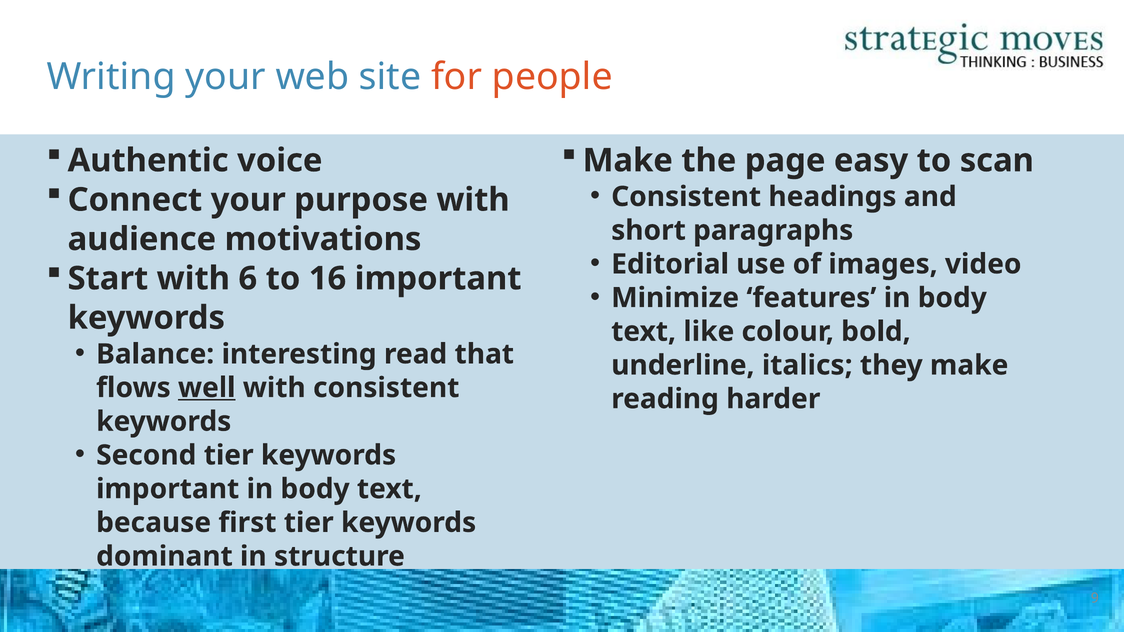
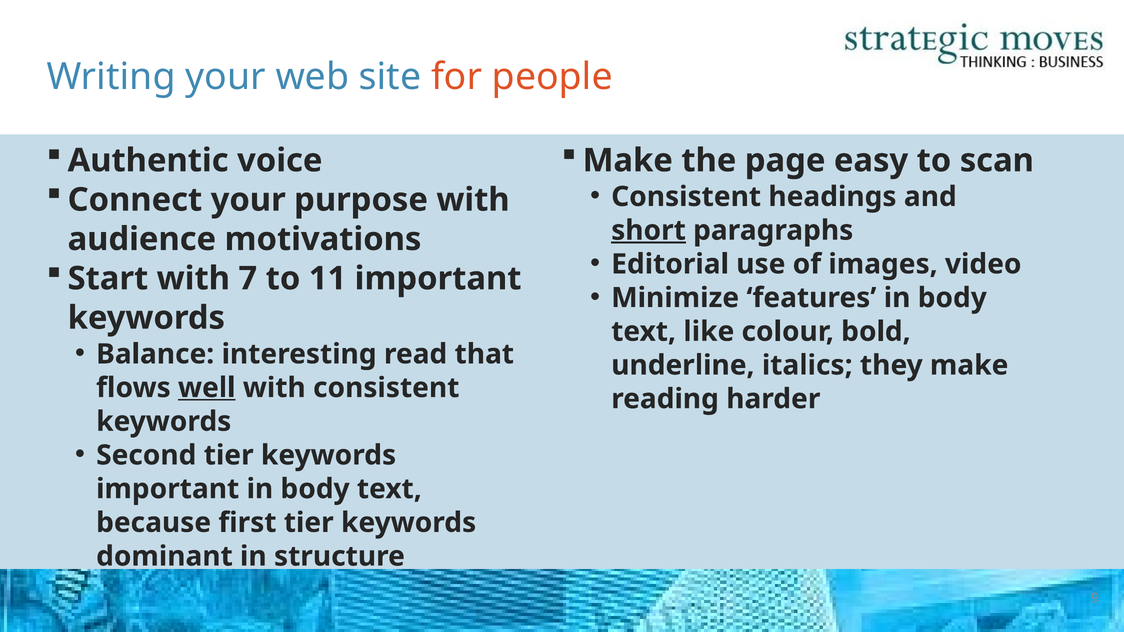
short underline: none -> present (649, 231)
6: 6 -> 7 (248, 279)
16: 16 -> 11 (328, 279)
